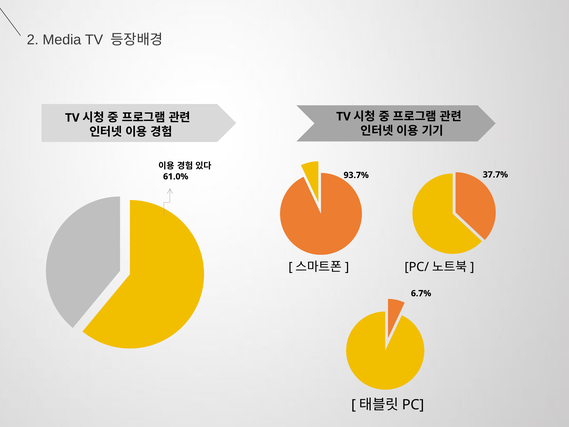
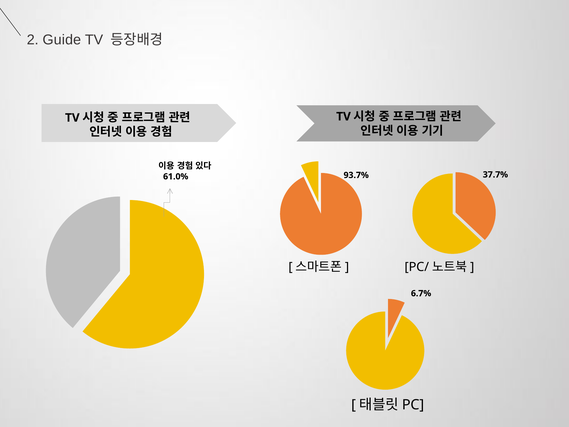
Media: Media -> Guide (62, 40)
